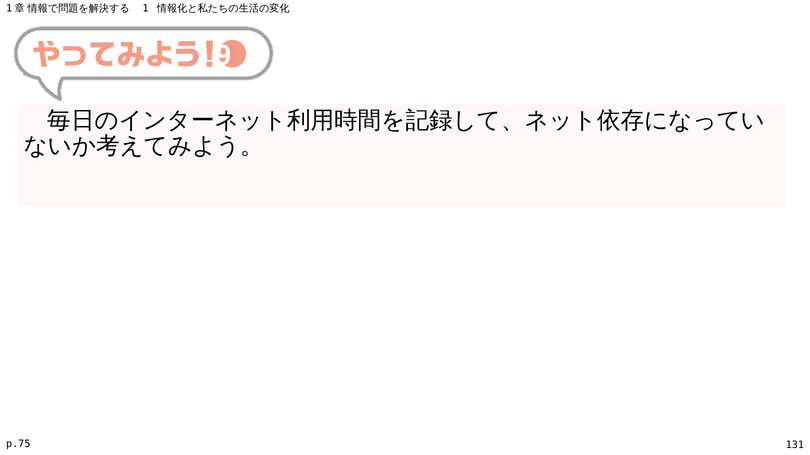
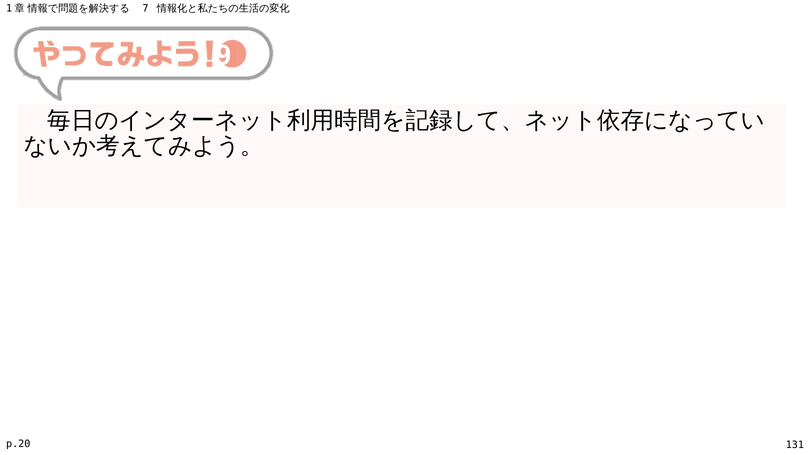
1: 1 -> 7 (145, 8)
p.75: p.75 -> p.20 (18, 445)
